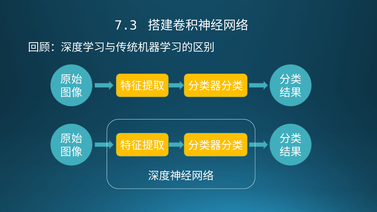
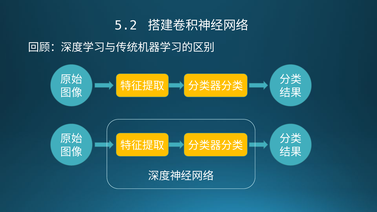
7.3: 7.3 -> 5.2 (126, 25)
